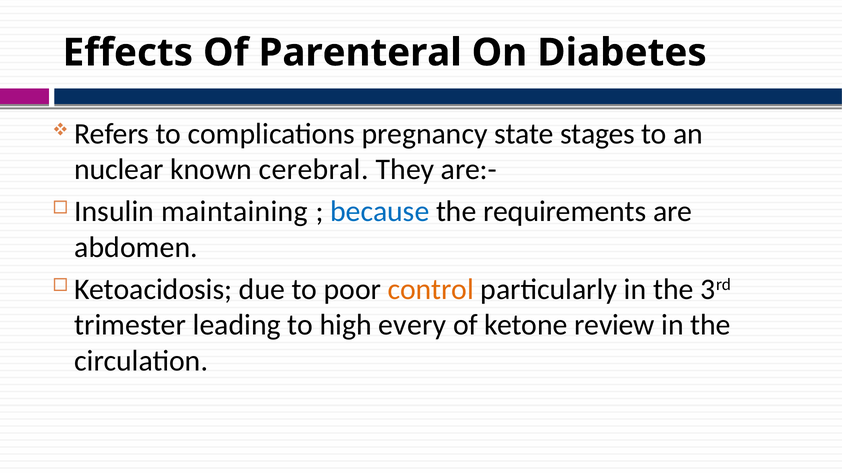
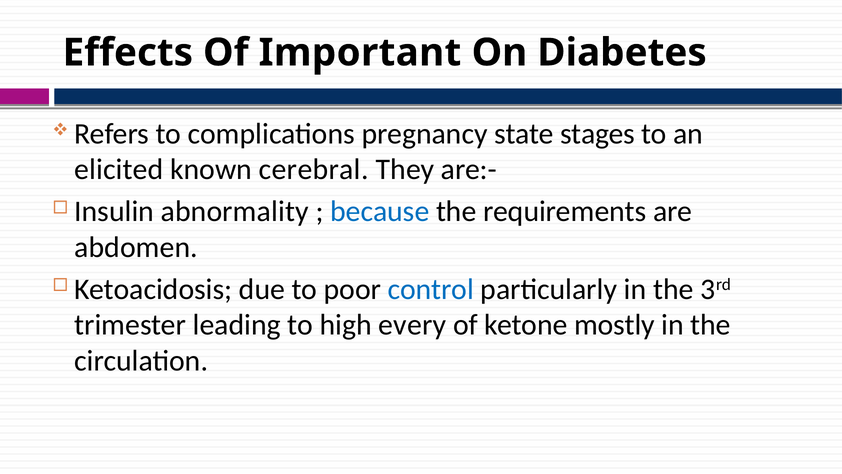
Parenteral: Parenteral -> Important (360, 53)
nuclear: nuclear -> elicited (119, 169)
maintaining: maintaining -> abnormality (235, 211)
control colour: orange -> blue (431, 289)
review: review -> mostly (614, 325)
